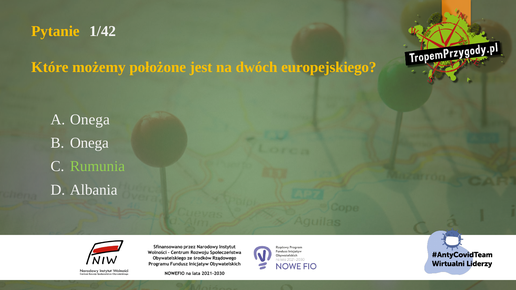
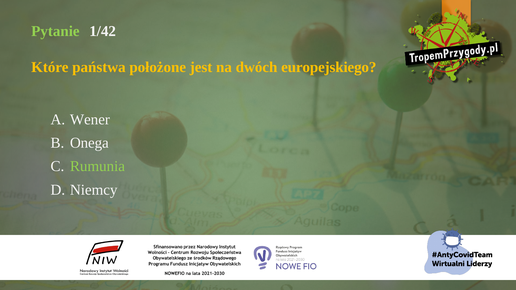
Pytanie colour: yellow -> light green (55, 31)
możemy: możemy -> państwa (99, 67)
A Onega: Onega -> Wener (90, 120)
Albania: Albania -> Niemcy (94, 190)
